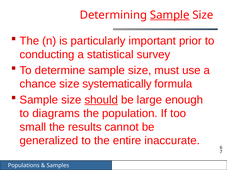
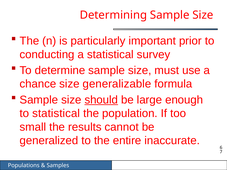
Sample underline: present -> none (170, 15)
systematically: systematically -> generalizable (117, 84)
to diagrams: diagrams -> statistical (56, 114)
